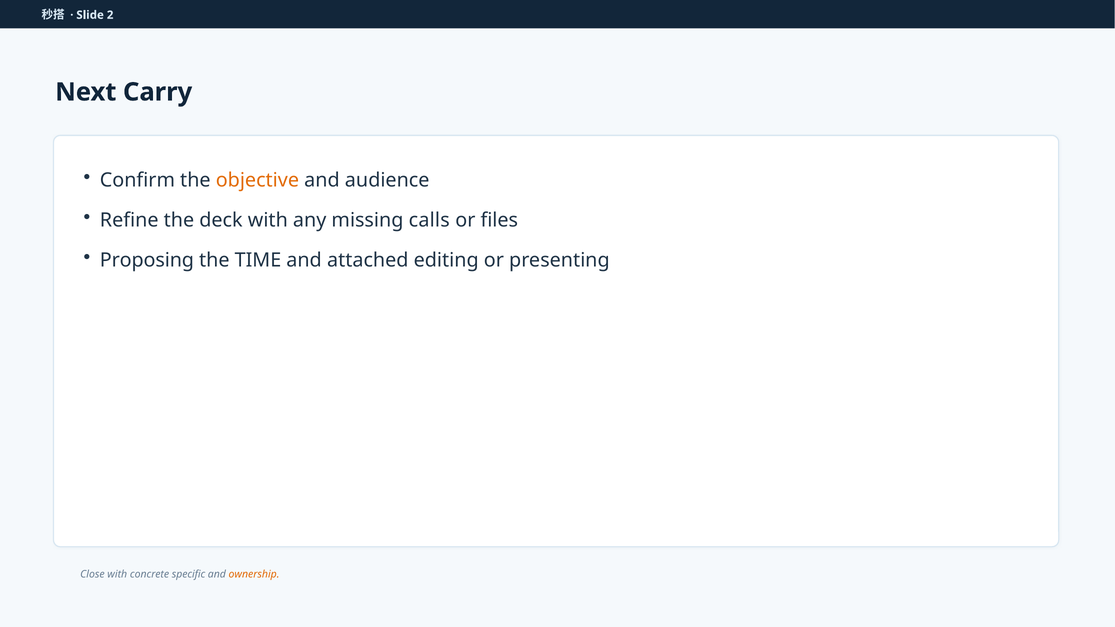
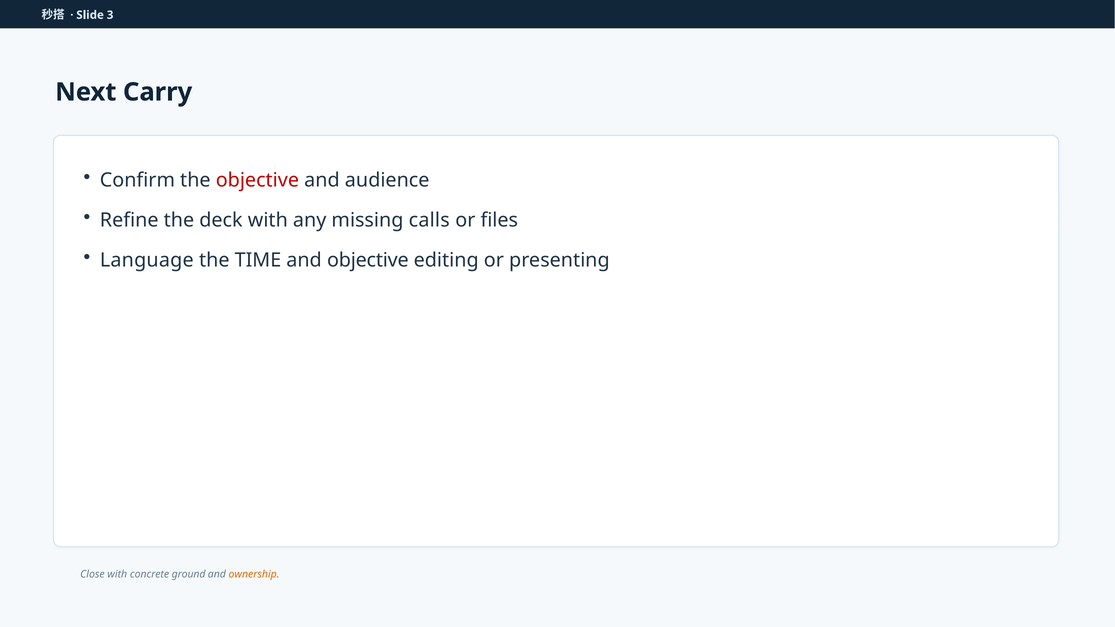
2: 2 -> 3 (110, 15)
objective colour: orange -> red (257, 180)
Proposing: Proposing -> Language (147, 260)
and attached: attached -> objective (368, 260)
specific: specific -> ground (189, 574)
